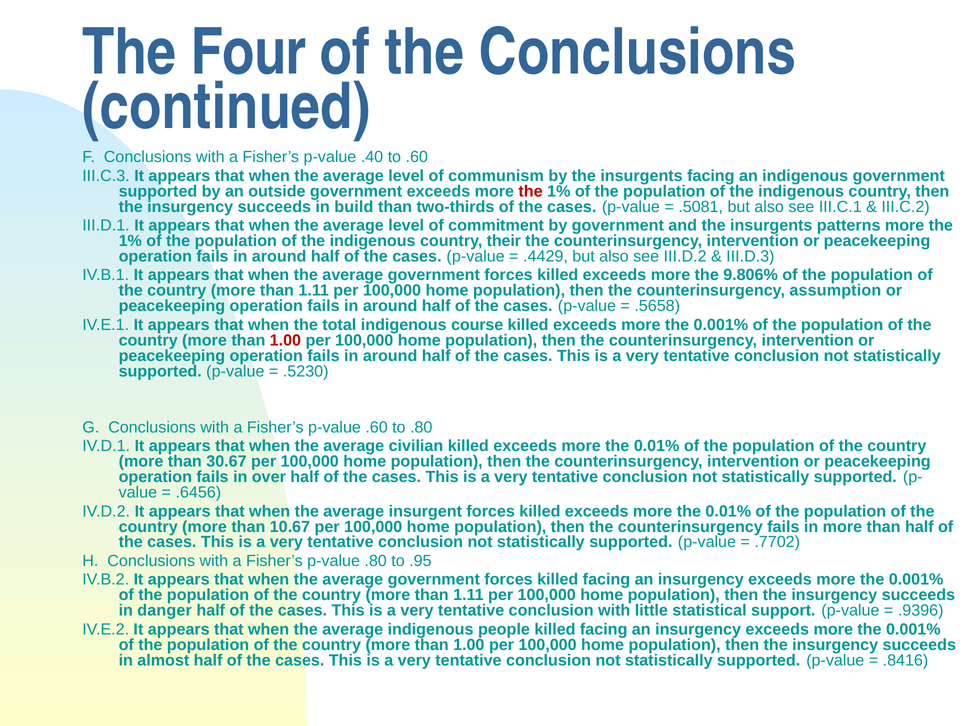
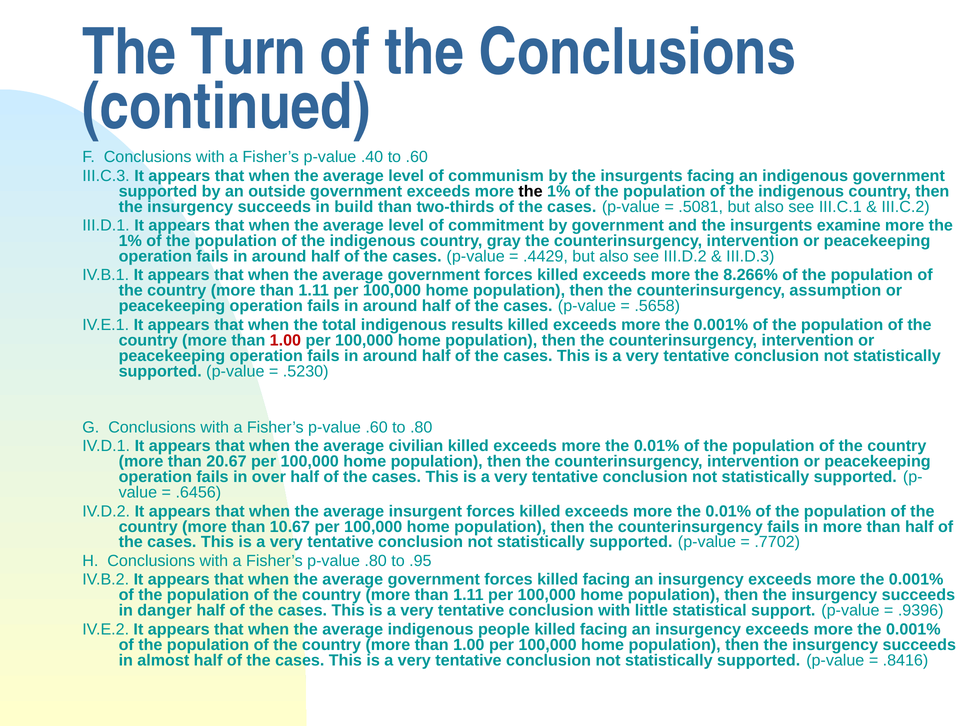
Four: Four -> Turn (248, 53)
the colour: red -> black (531, 191)
patterns: patterns -> examine (849, 226)
their: their -> gray (504, 241)
9.806%: 9.806% -> 8.266% (751, 275)
course: course -> results (477, 325)
30.67: 30.67 -> 20.67 (226, 462)
